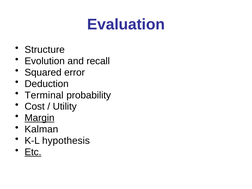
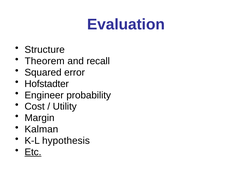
Evolution: Evolution -> Theorem (45, 61)
Deduction: Deduction -> Hofstadter (47, 84)
Terminal: Terminal -> Engineer (44, 95)
Margin underline: present -> none (40, 118)
